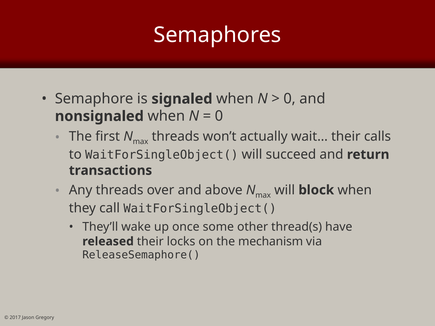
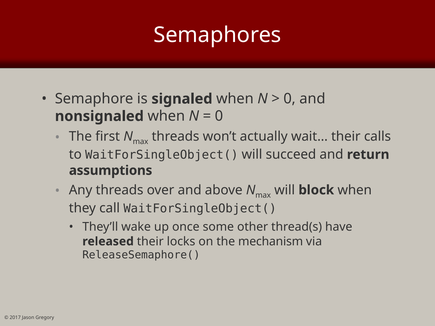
transactions: transactions -> assumptions (111, 171)
